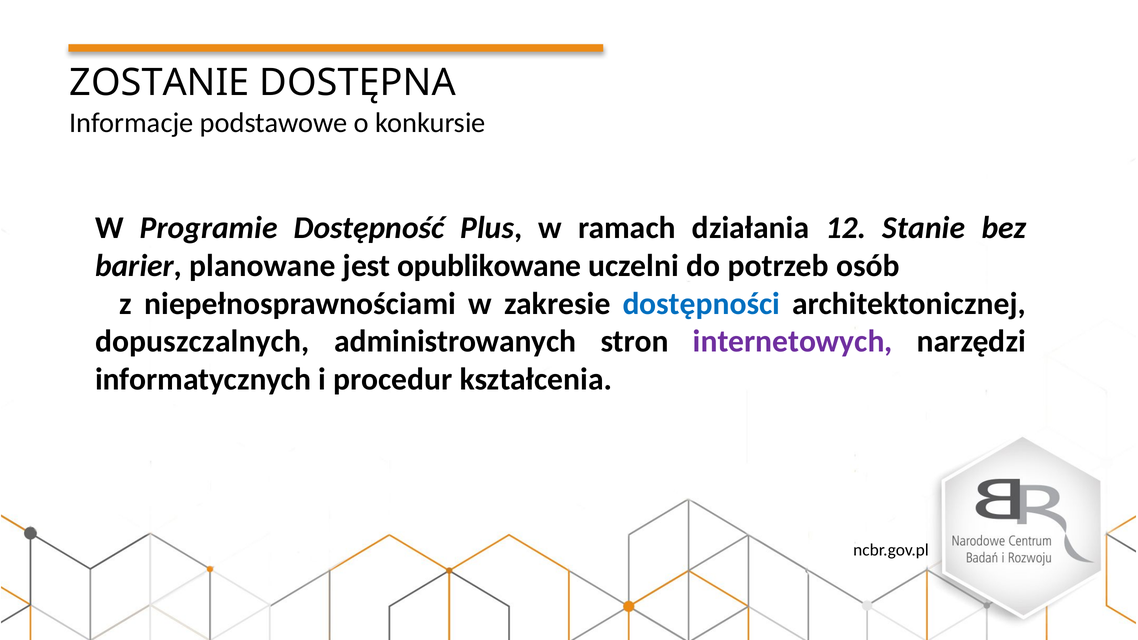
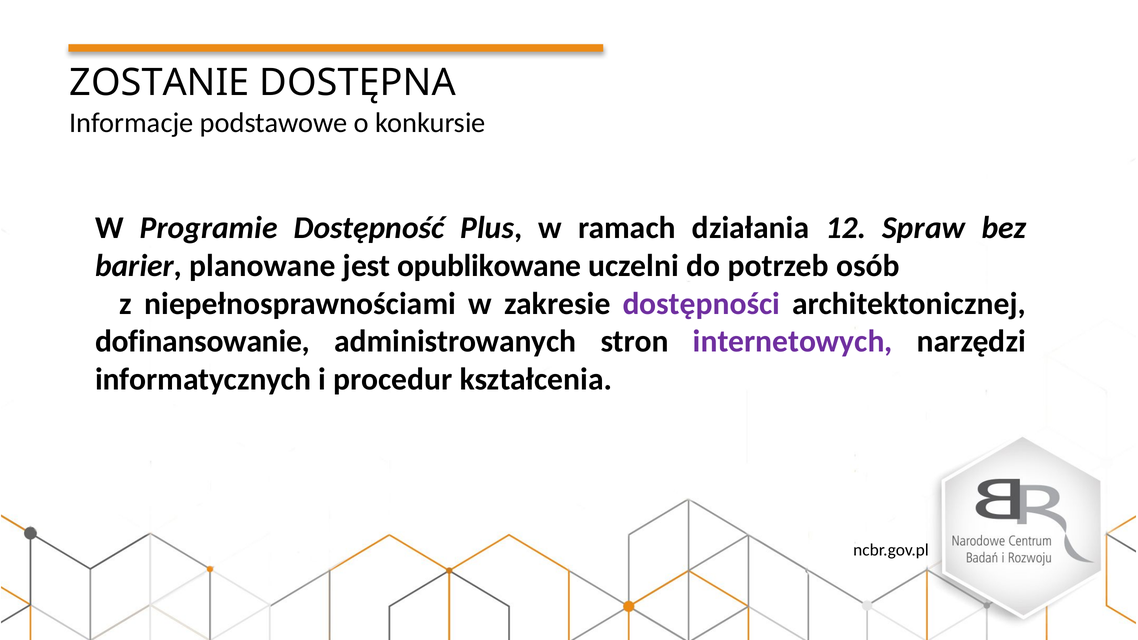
Stanie: Stanie -> Spraw (924, 228)
dostępności colour: blue -> purple (701, 304)
dopuszczalnych: dopuszczalnych -> dofinansowanie (202, 342)
